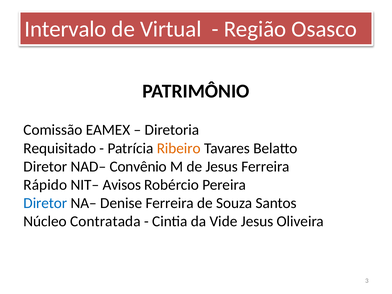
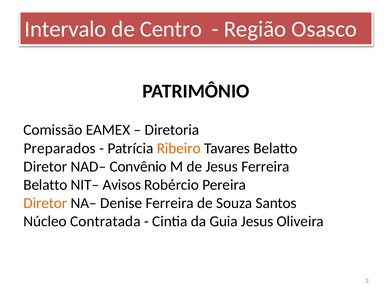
Virtual: Virtual -> Centro (171, 29)
Requisitado: Requisitado -> Preparados (60, 148)
Rápido: Rápido -> Belatto (45, 185)
Diretor colour: blue -> orange (45, 203)
Vide: Vide -> Guia (224, 221)
